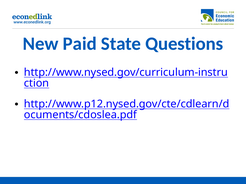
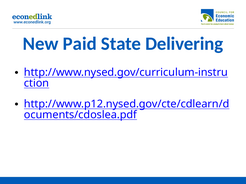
Questions: Questions -> Delivering (184, 44)
